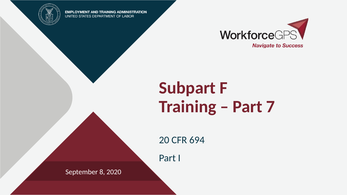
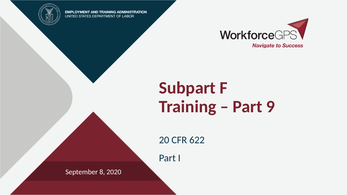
7: 7 -> 9 (271, 107)
694: 694 -> 622 (197, 140)
